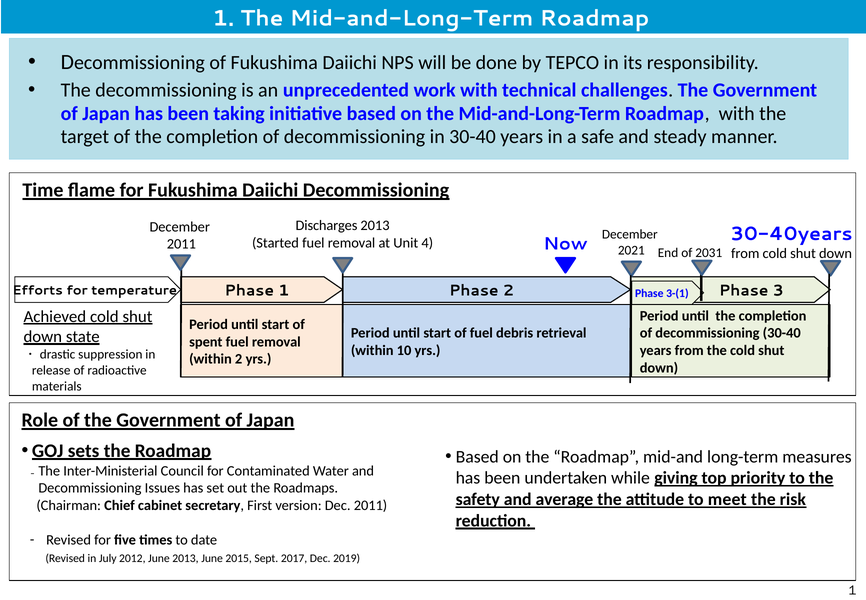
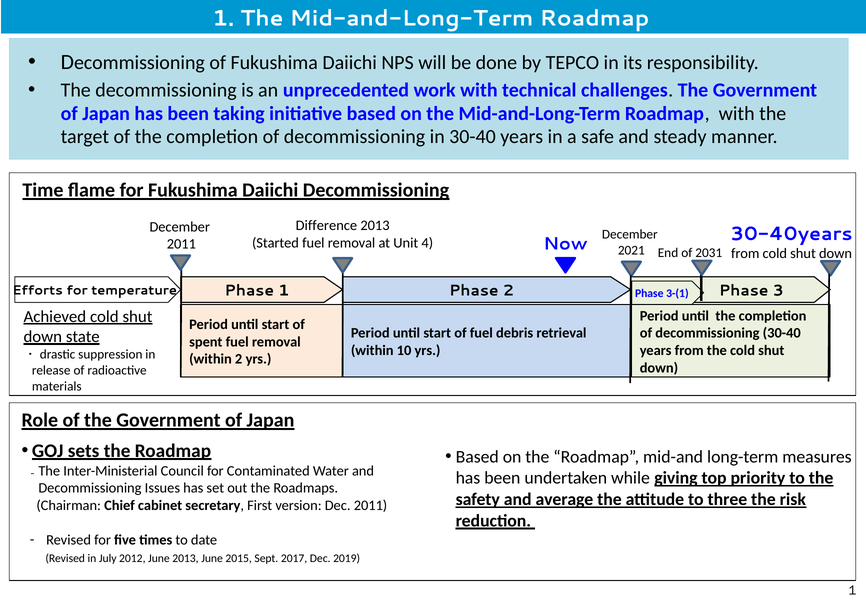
Discharges: Discharges -> Difference (326, 226)
meet: meet -> three (727, 499)
